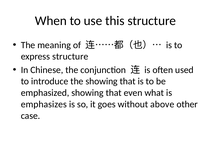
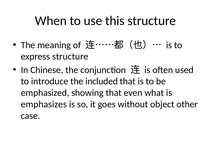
the showing: showing -> included (102, 81)
above: above -> object (162, 104)
